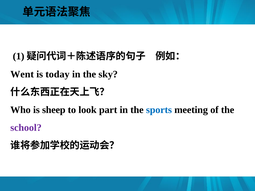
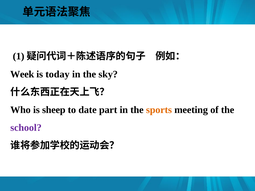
Went: Went -> Week (22, 74)
look: look -> date (88, 110)
sports colour: blue -> orange (159, 110)
